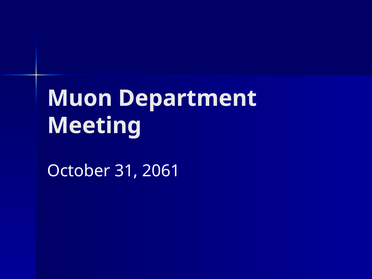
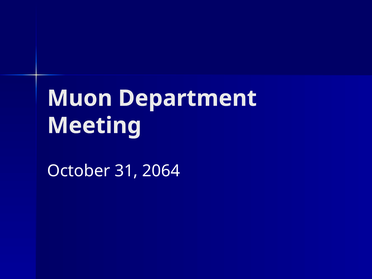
2061: 2061 -> 2064 (161, 171)
